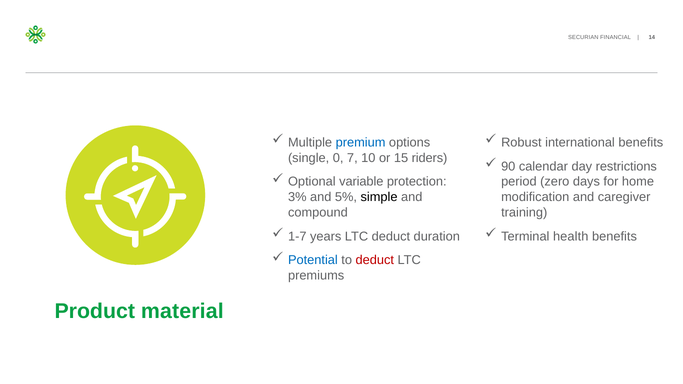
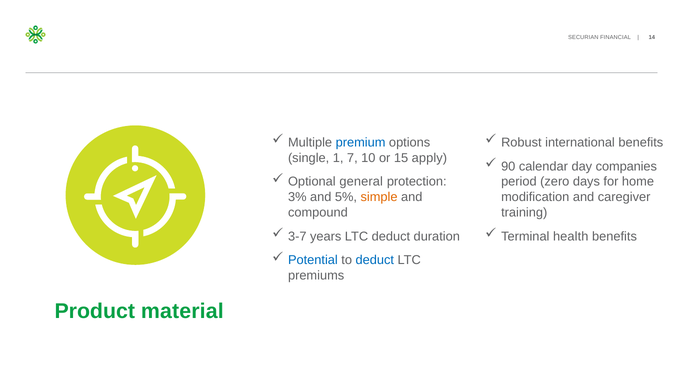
0: 0 -> 1 (338, 158)
riders: riders -> apply (429, 158)
restrictions: restrictions -> companies (626, 166)
variable: variable -> general (361, 182)
simple colour: black -> orange (379, 197)
1-7: 1-7 -> 3-7 (297, 236)
deduct colour: red -> blue (375, 260)
